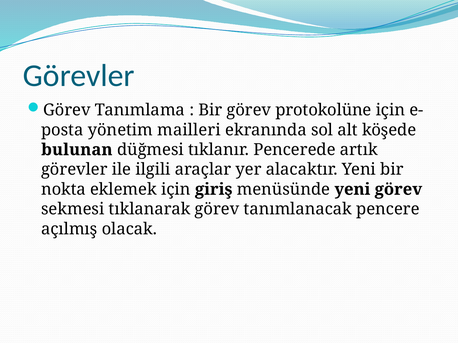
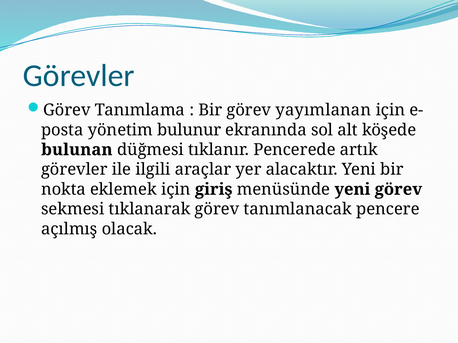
protokolüne: protokolüne -> yayımlanan (323, 110)
mailleri: mailleri -> bulunur (189, 130)
